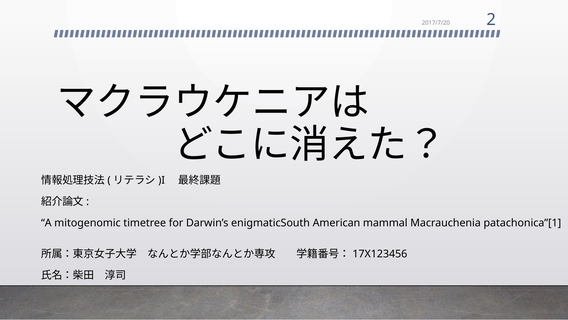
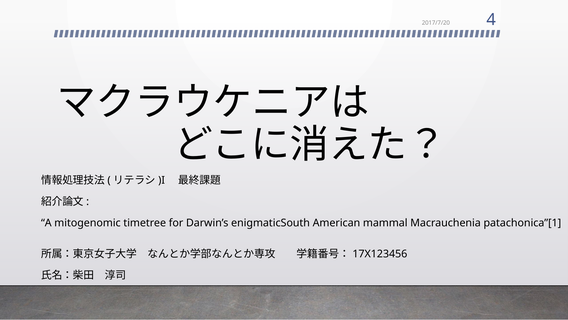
2: 2 -> 4 (491, 20)
